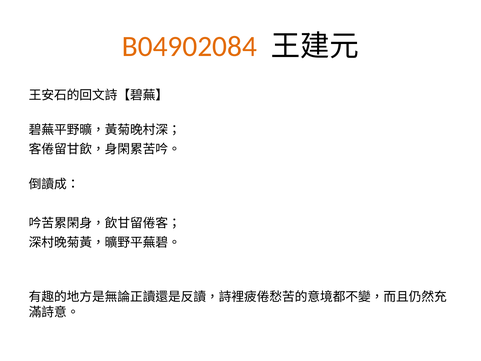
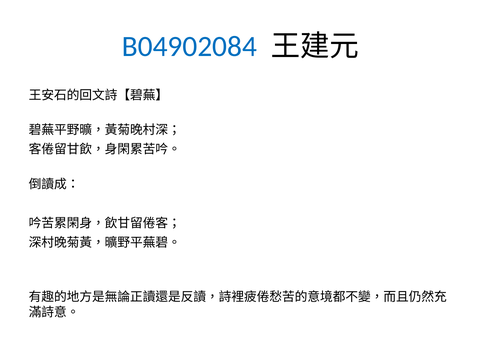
B04902084 colour: orange -> blue (189, 47)
